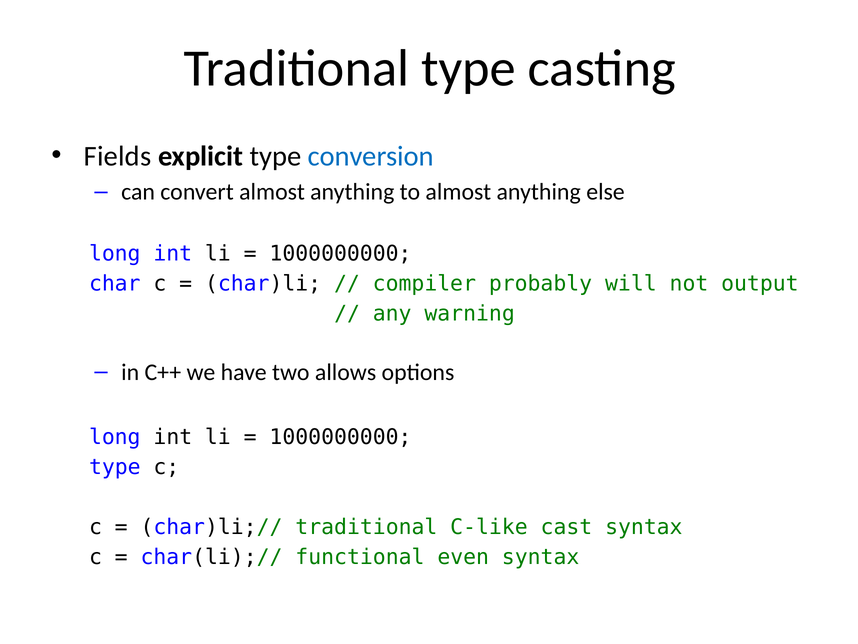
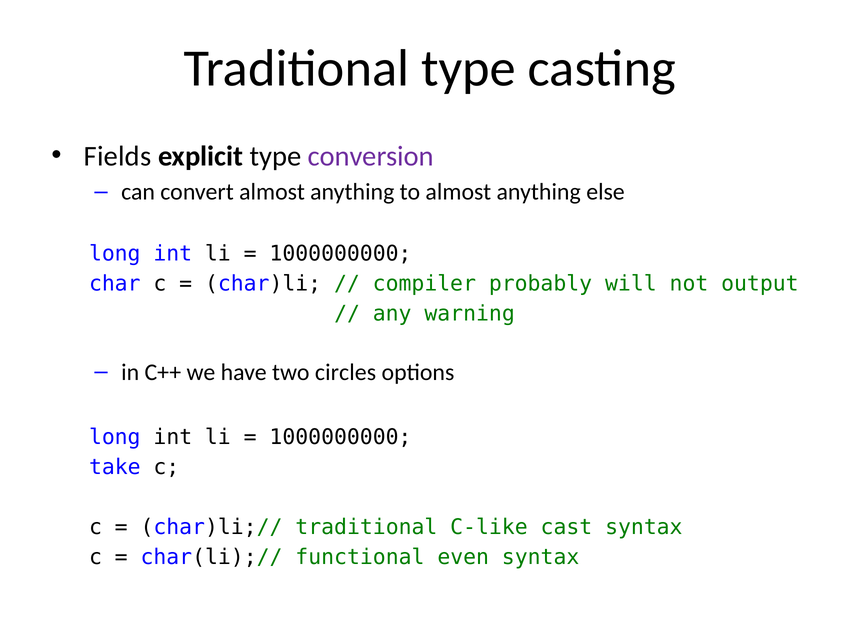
conversion colour: blue -> purple (371, 156)
allows: allows -> circles (346, 372)
type: type -> take (115, 467)
